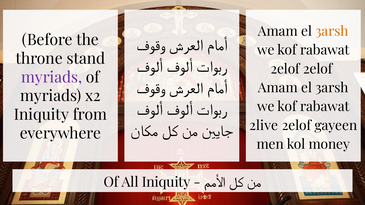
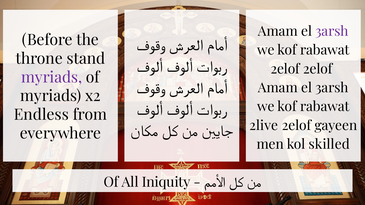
3arsh colour: orange -> purple (332, 31)
Iniquity: Iniquity -> Endless (41, 115)
money: money -> skilled (329, 145)
